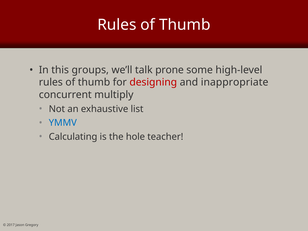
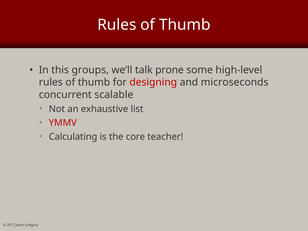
inappropriate: inappropriate -> microseconds (235, 82)
multiply: multiply -> scalable (114, 95)
YMMV colour: blue -> red (63, 123)
hole: hole -> core (135, 137)
